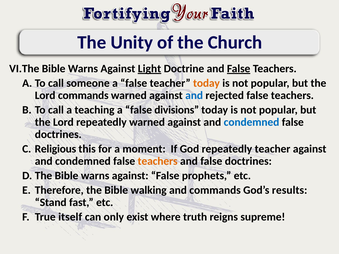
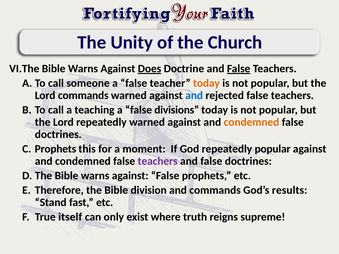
Light: Light -> Does (150, 69)
condemned colour: blue -> orange (252, 122)
Religious: Religious -> Prophets (55, 149)
repeatedly teacher: teacher -> popular (273, 149)
teachers colour: orange -> purple (158, 161)
walking: walking -> division (149, 190)
